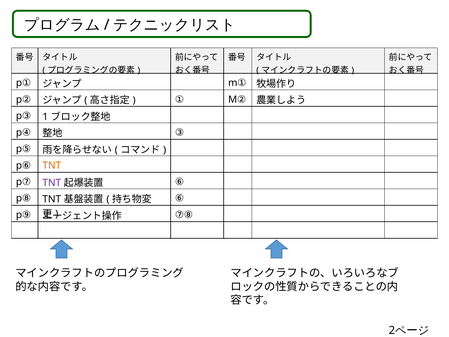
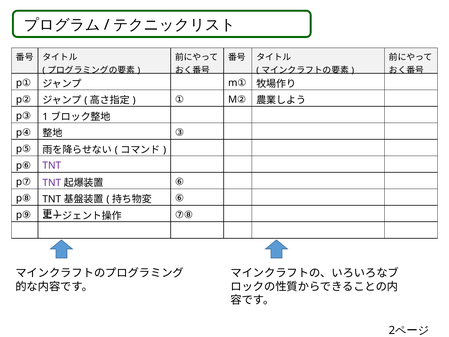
TNT colour: orange -> purple (52, 165)
